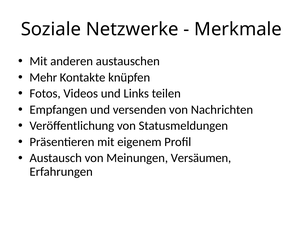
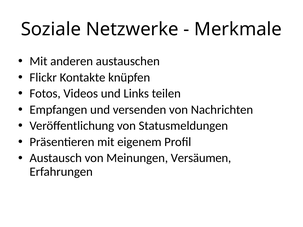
Mehr: Mehr -> Flickr (43, 77)
